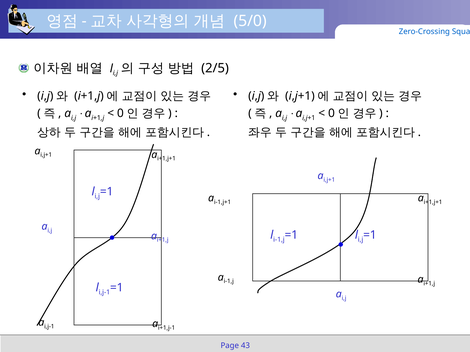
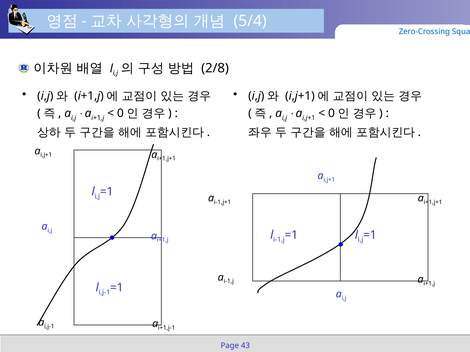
5/0: 5/0 -> 5/4 (250, 21)
2/5: 2/5 -> 2/8 (215, 68)
